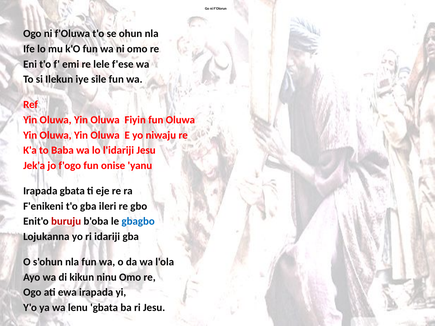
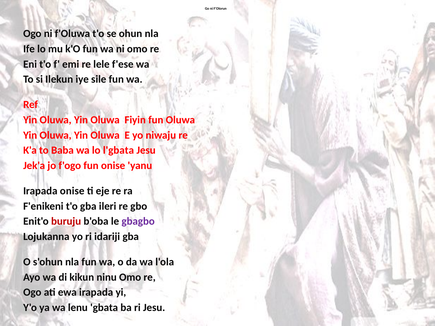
l'idariji: l'idariji -> l'gbata (118, 150)
Irapada gbata: gbata -> onise (72, 191)
gbagbo colour: blue -> purple (138, 221)
